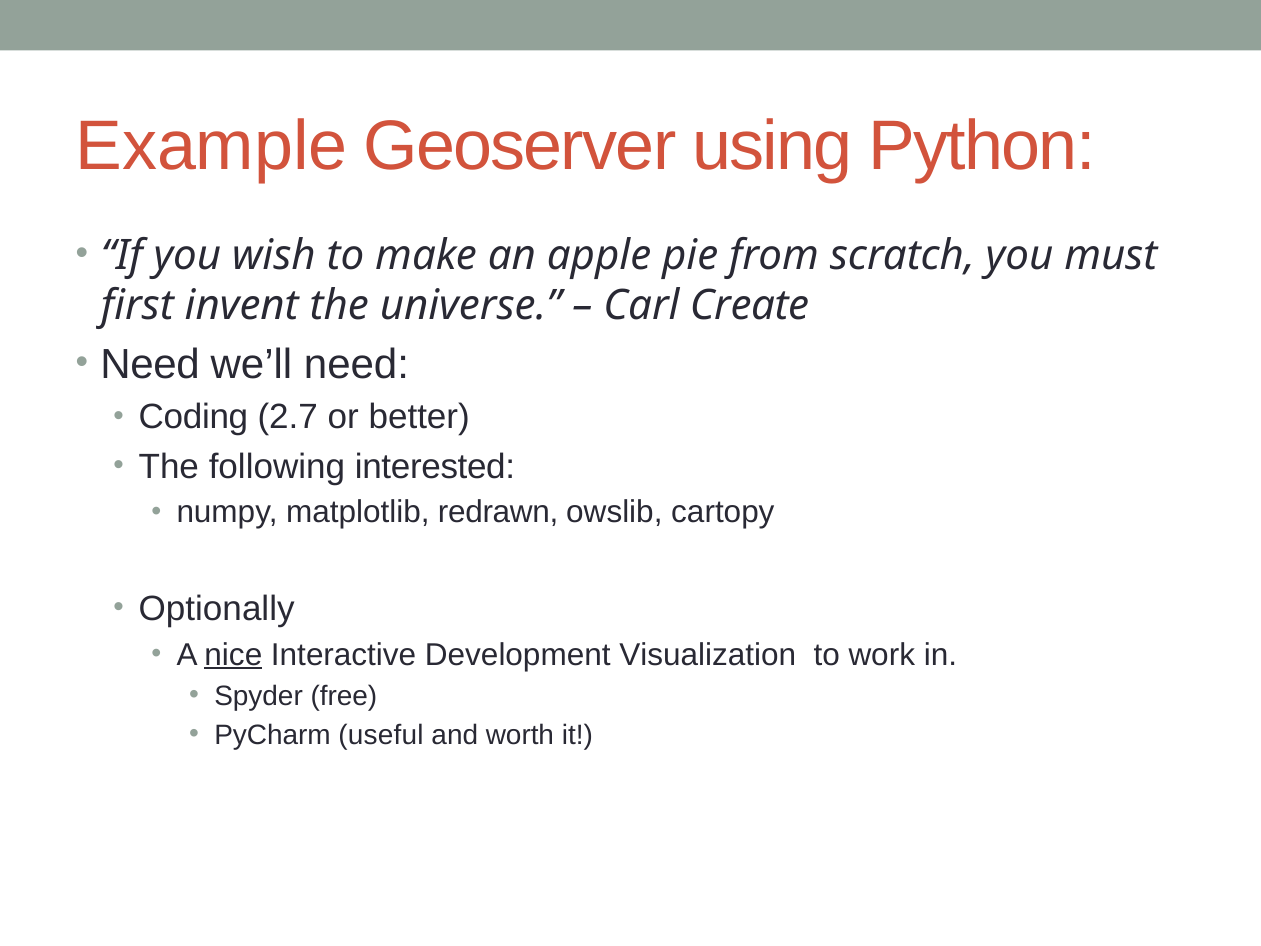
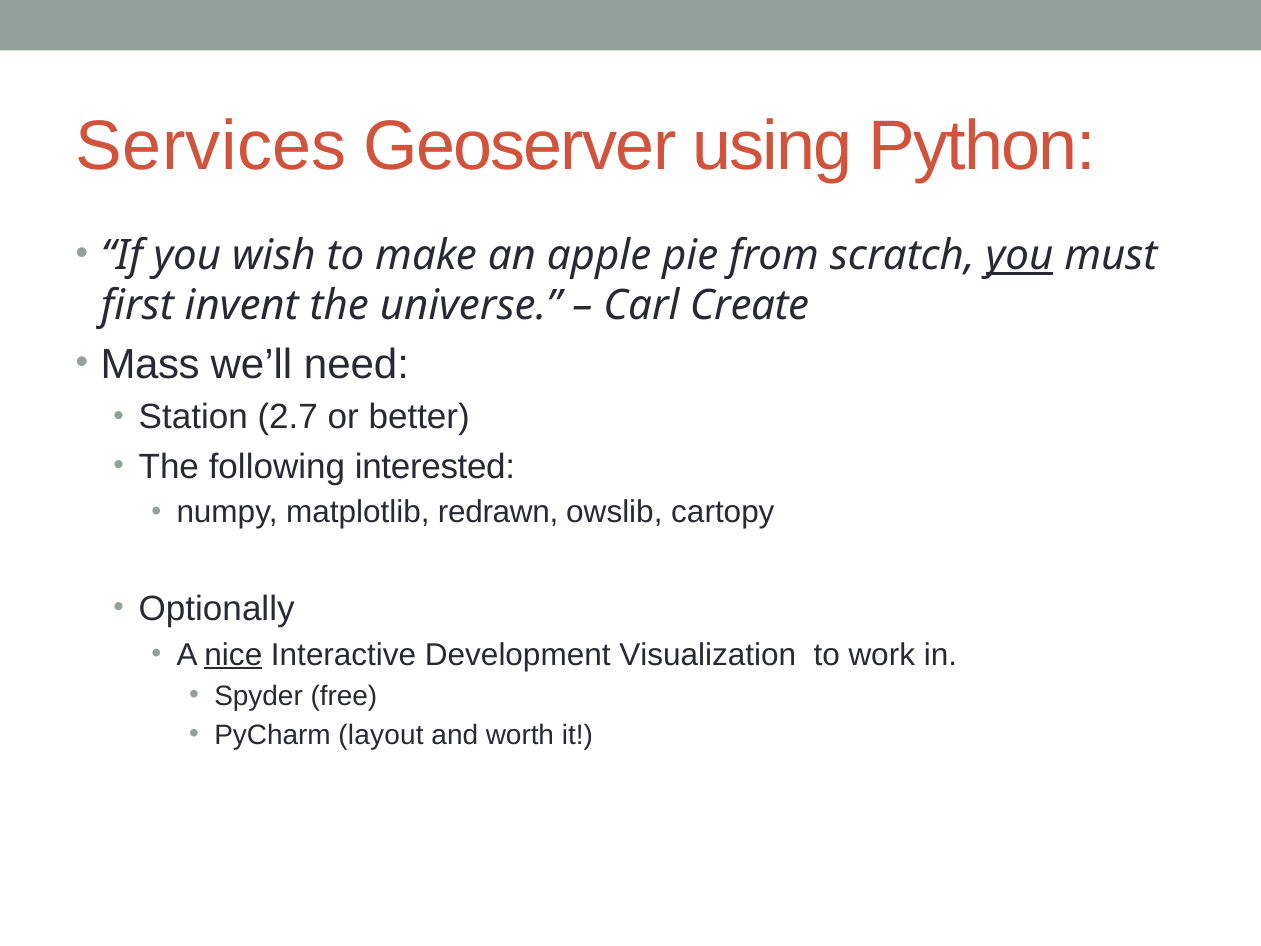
Example: Example -> Services (211, 147)
you underline: none -> present (1020, 255)
Need: Need -> Mass (150, 364)
Coding: Coding -> Station (193, 417)
useful: useful -> layout (381, 735)
